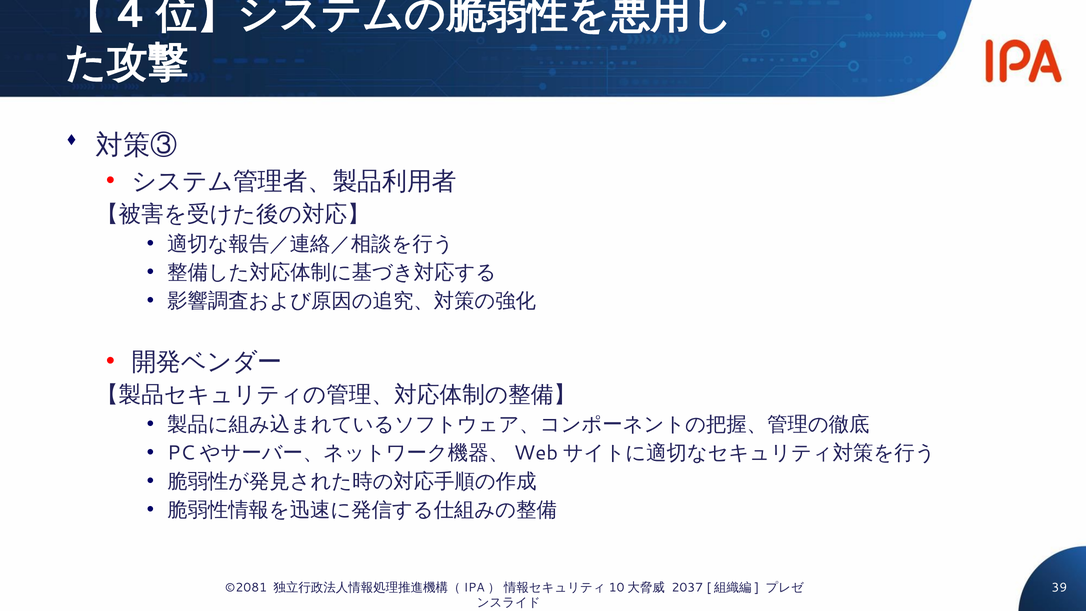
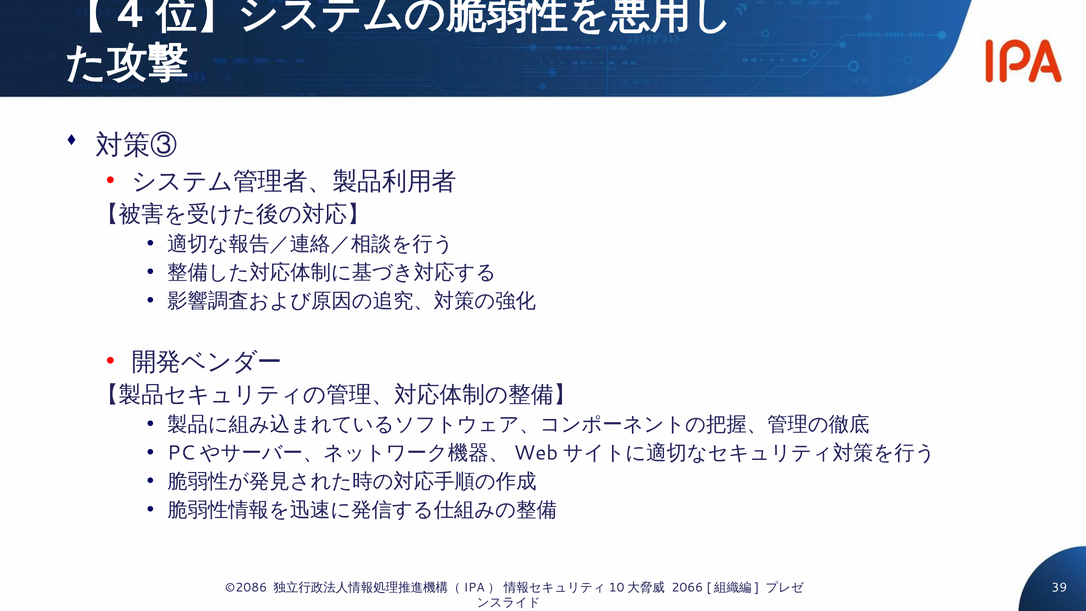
©2081: ©2081 -> ©2086 (246, 588)
2037: 2037 -> 2066 (687, 588)
